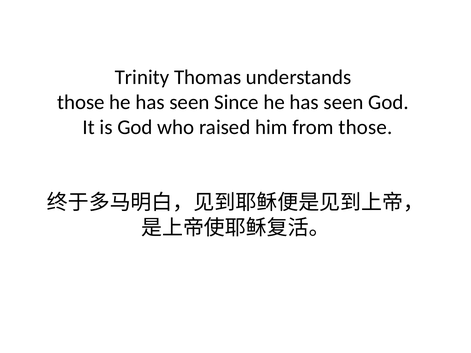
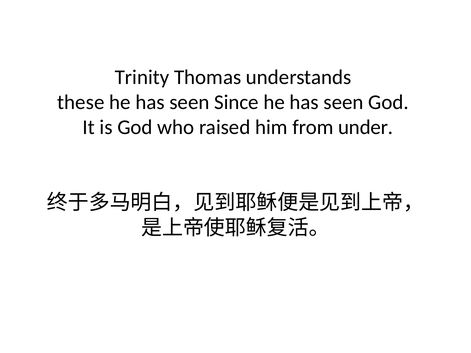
those: those -> these (81, 102)
from those: those -> under (366, 127)
